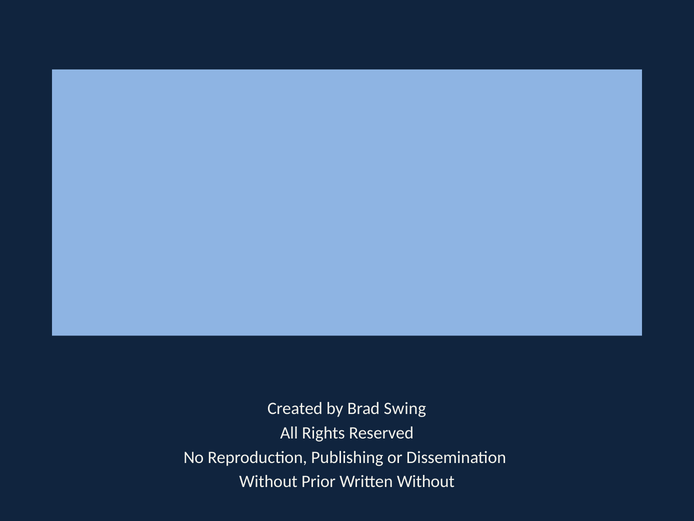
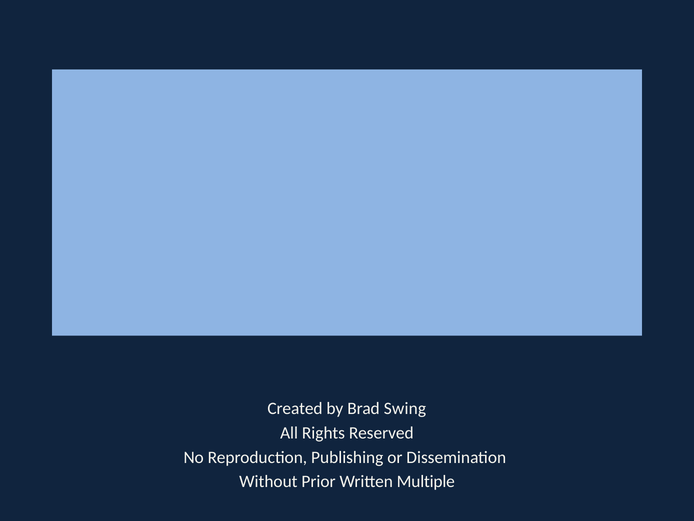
Written Without: Without -> Multiple (426, 481)
